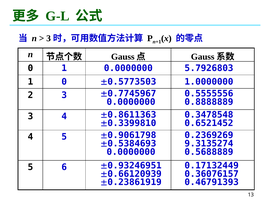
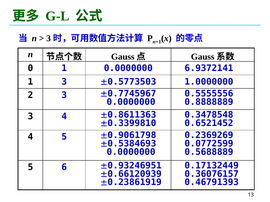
5.7926803: 5.7926803 -> 6.9372141 (209, 68)
1 0: 0 -> 3 (64, 82)
9.3135274: 9.3135274 -> 0.0772599 (209, 144)
